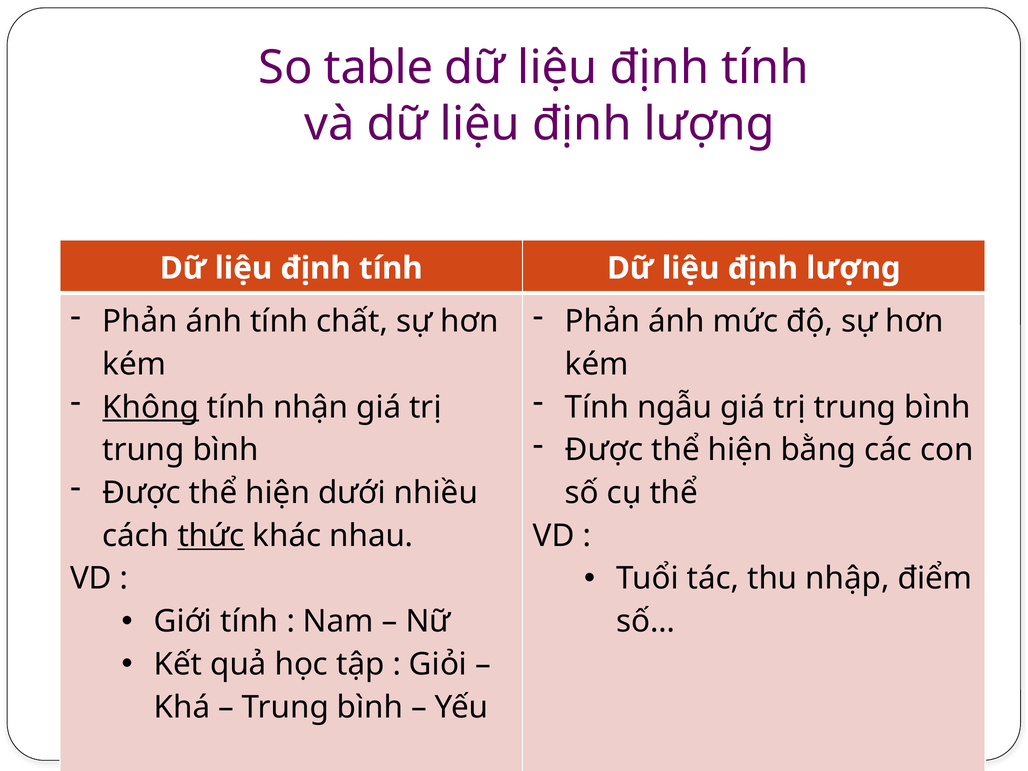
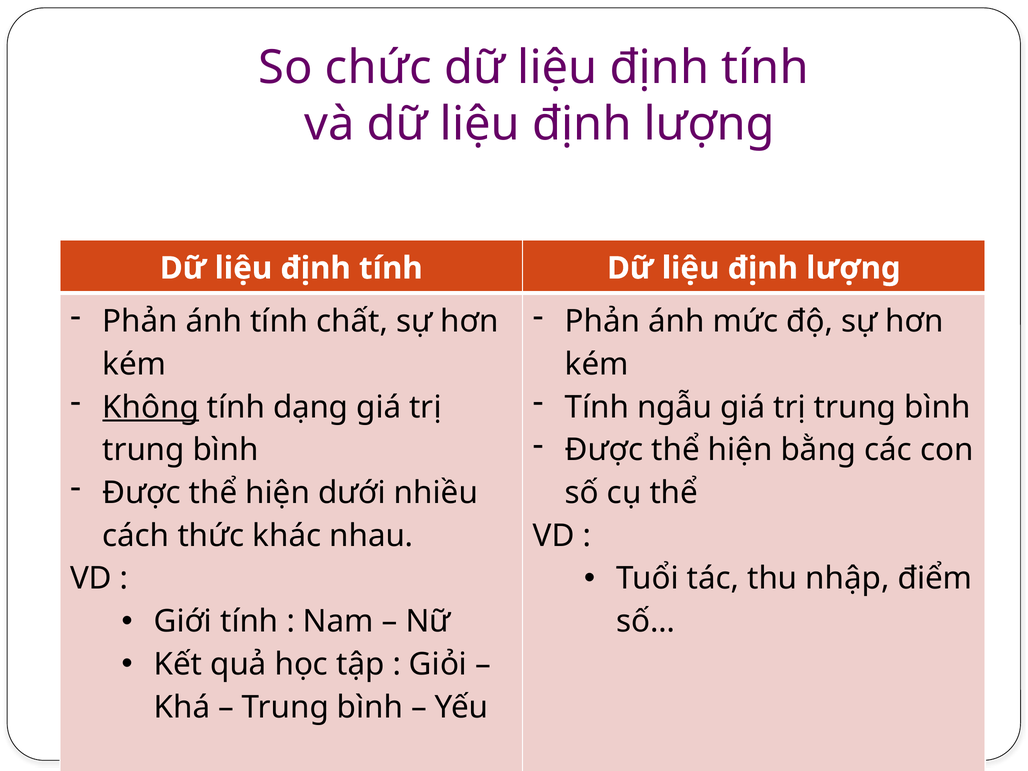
table: table -> chức (378, 68)
nhận: nhận -> dạng (311, 407)
thức underline: present -> none (211, 536)
